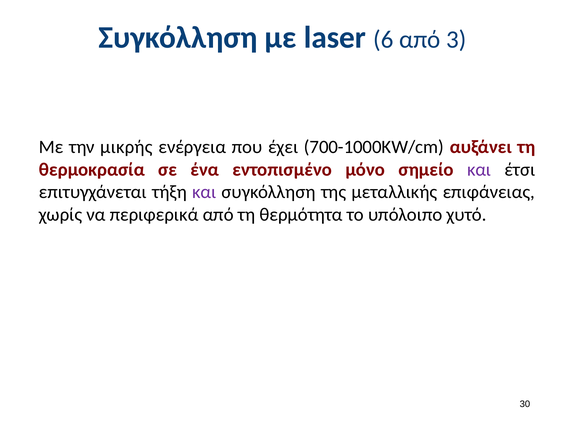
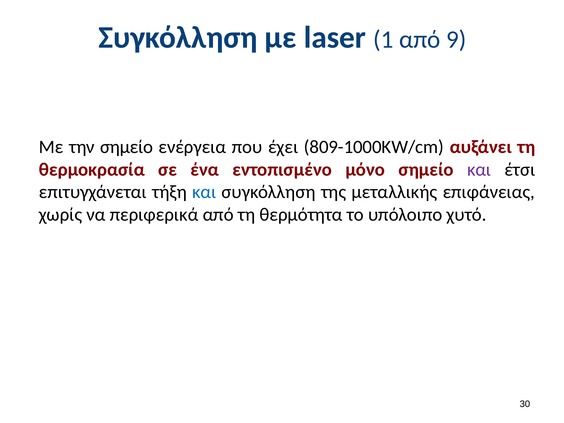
6: 6 -> 1 (383, 39)
3: 3 -> 9 (456, 39)
την μικρής: μικρής -> σημείο (127, 147)
700-1000KW/cm: 700-1000KW/cm -> 809-1000KW/cm (374, 147)
και colour: purple -> blue (204, 192)
